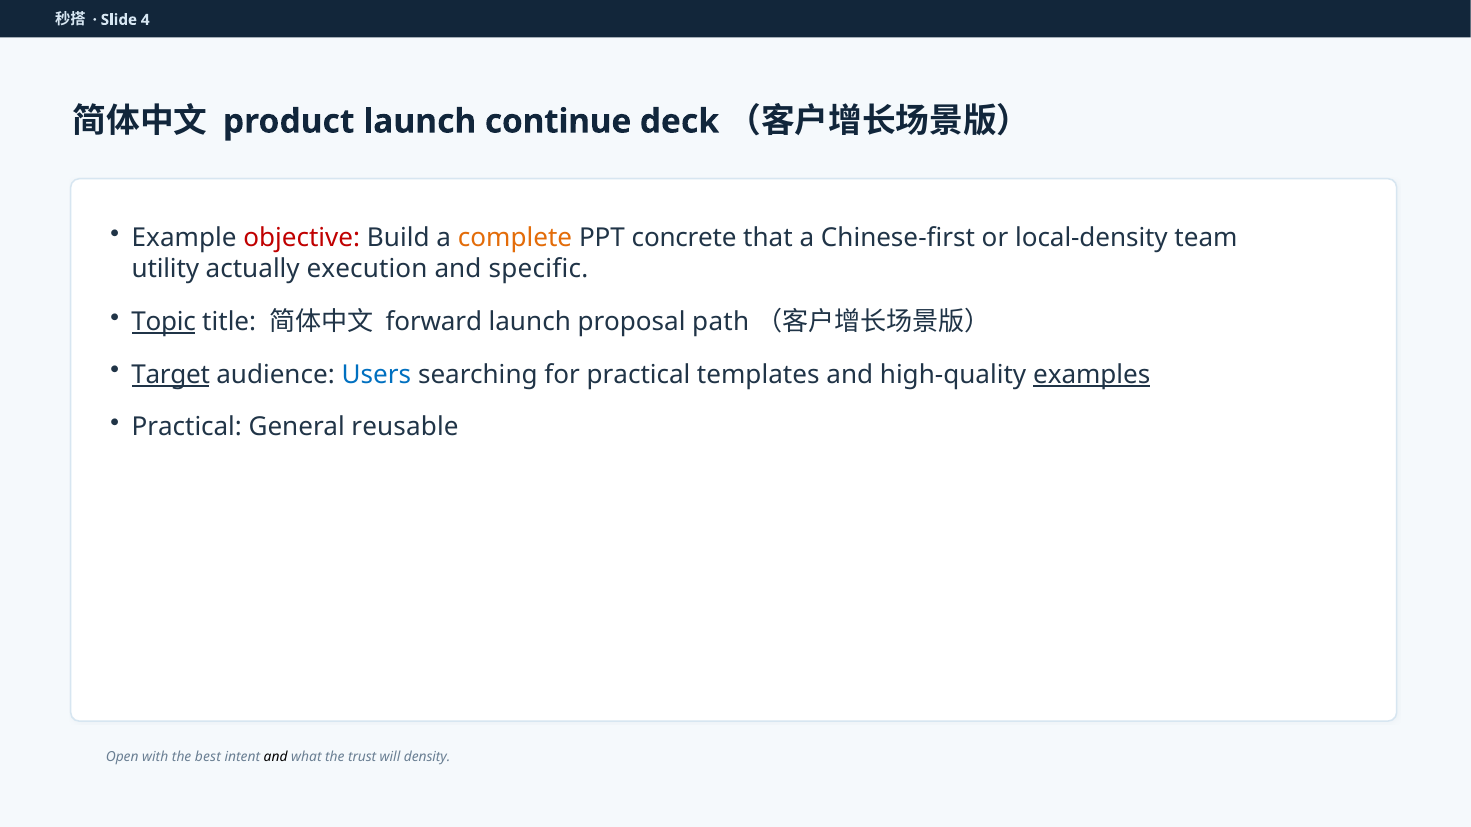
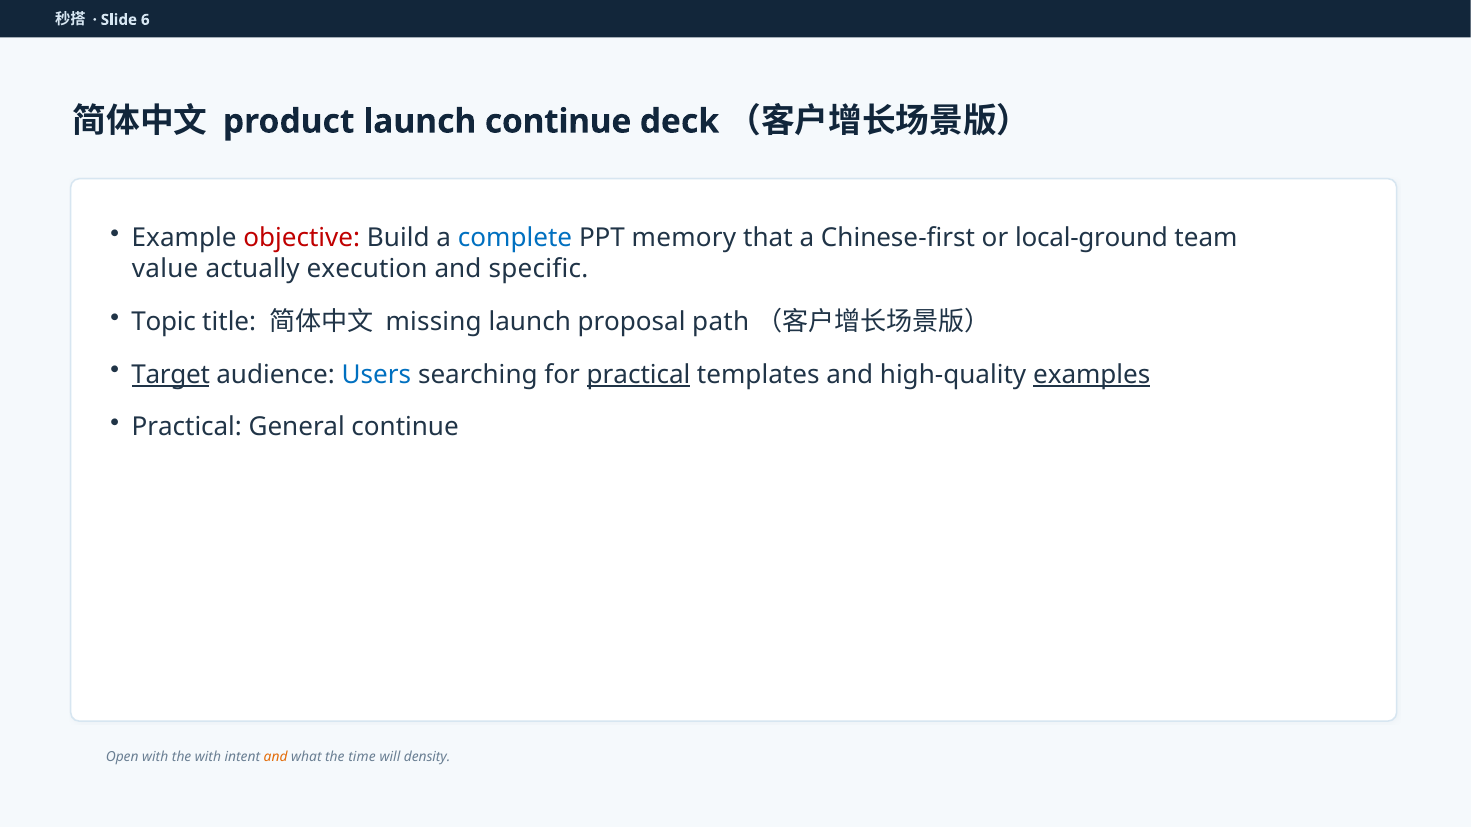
4: 4 -> 6 (145, 20)
complete colour: orange -> blue (515, 238)
concrete: concrete -> memory (684, 238)
local-density: local-density -> local-ground (1092, 238)
utility: utility -> value (165, 269)
Topic underline: present -> none (164, 322)
forward: forward -> missing (434, 322)
practical underline: none -> present (639, 375)
General reusable: reusable -> continue (405, 428)
the best: best -> with (208, 758)
and colour: black -> orange (276, 758)
trust: trust -> time (362, 758)
